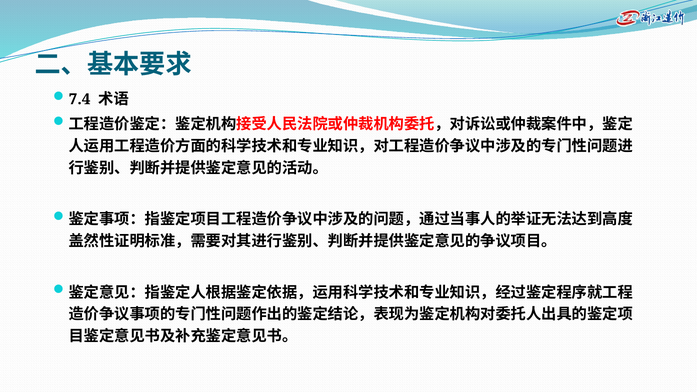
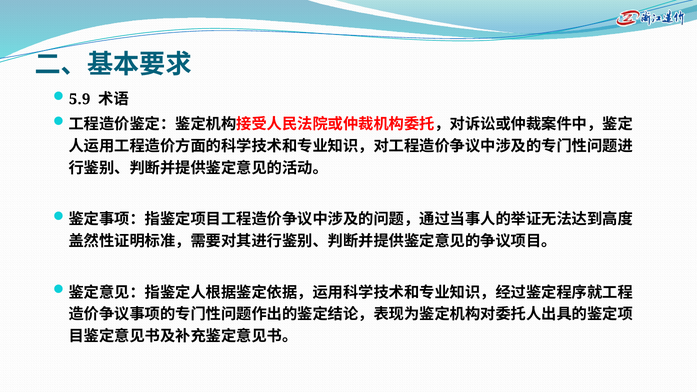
7.4: 7.4 -> 5.9 (80, 99)
